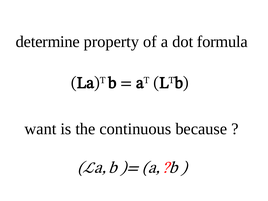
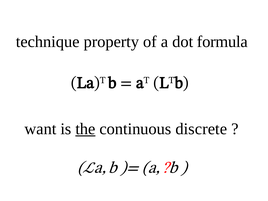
determine: determine -> technique (48, 42)
the underline: none -> present (85, 129)
because: because -> discrete (201, 129)
